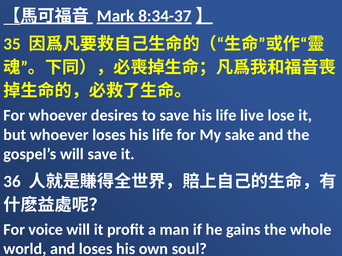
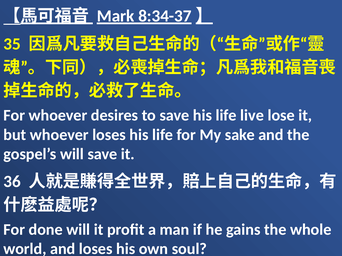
voice: voice -> done (46, 230)
